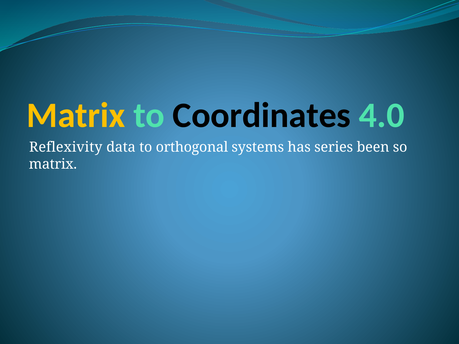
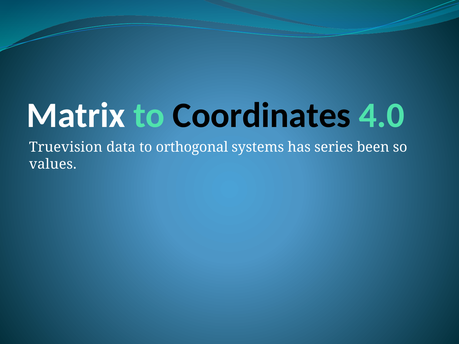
Matrix colour: yellow -> white (76, 116)
Reflexivity: Reflexivity -> Truevision (66, 147)
matrix: matrix -> values (53, 164)
